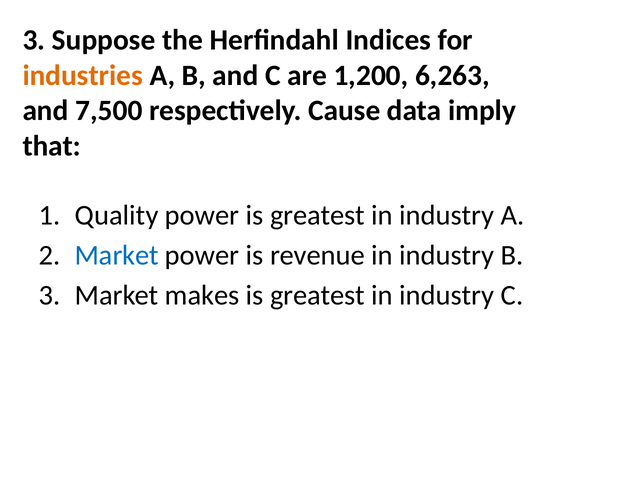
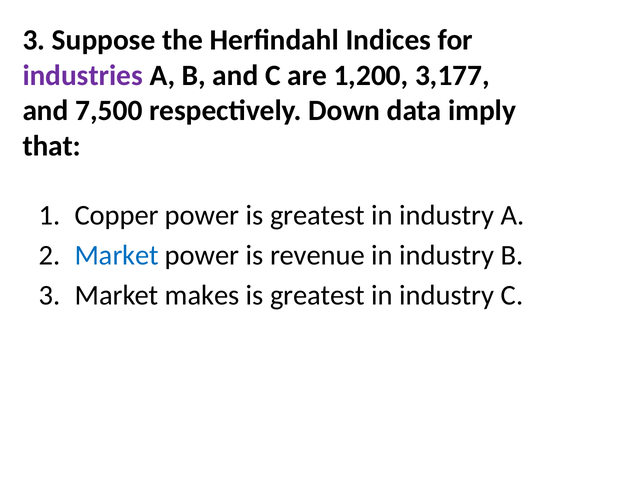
industries colour: orange -> purple (83, 75)
6,263: 6,263 -> 3,177 (452, 75)
Cause: Cause -> Down (344, 111)
Quality: Quality -> Copper (117, 215)
